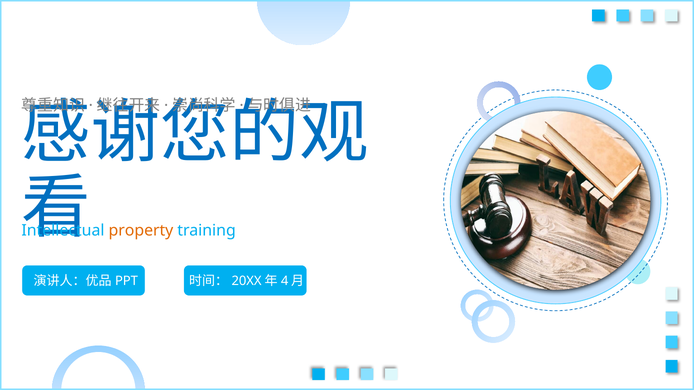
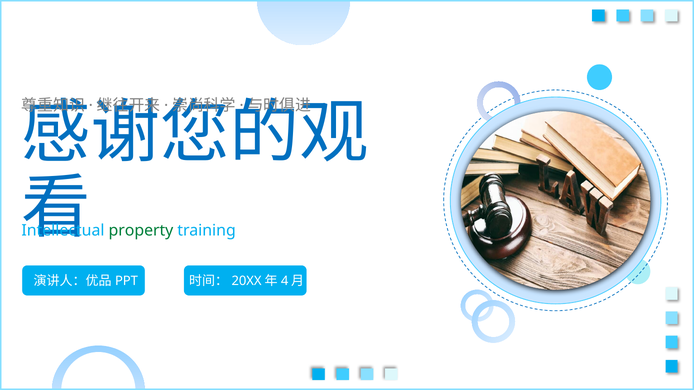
property colour: orange -> green (141, 231)
